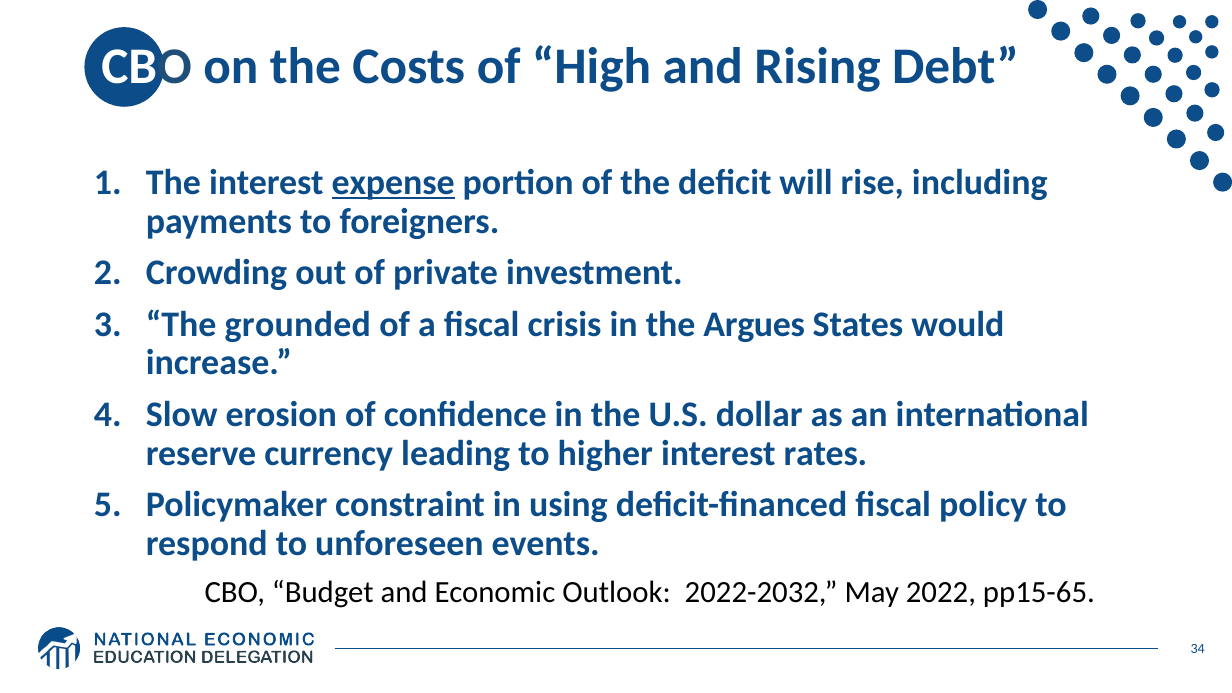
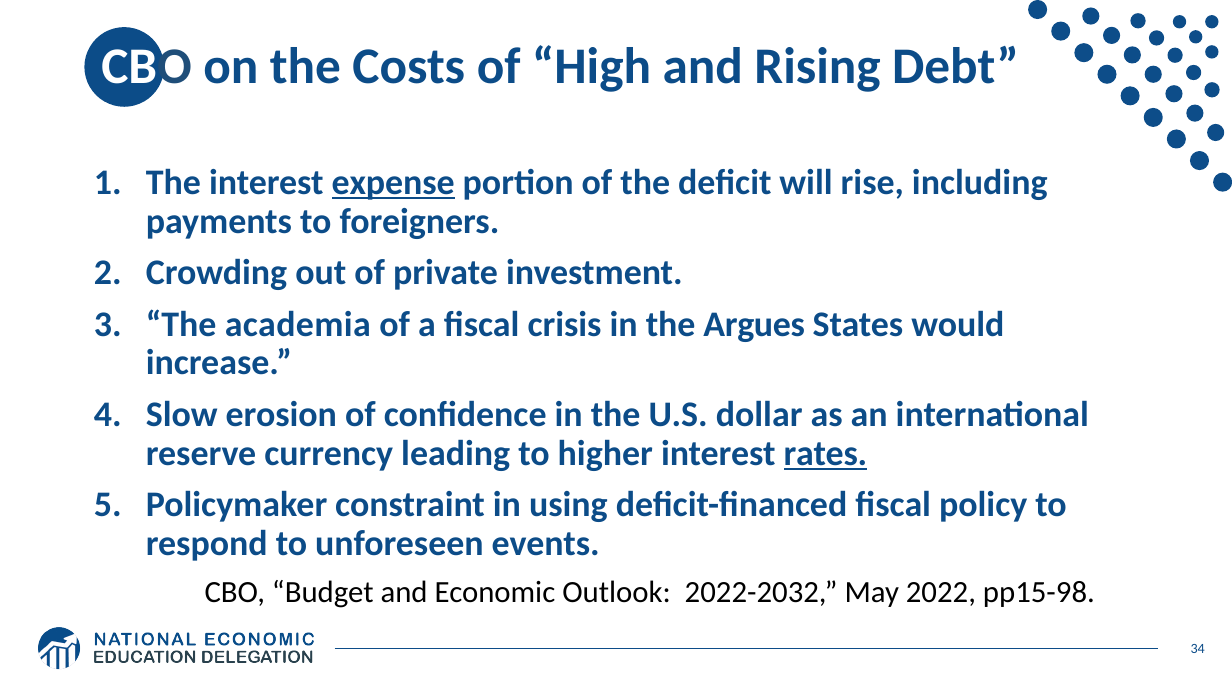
grounded: grounded -> academia (298, 324)
rates underline: none -> present (825, 453)
pp15-65: pp15-65 -> pp15-98 (1039, 593)
